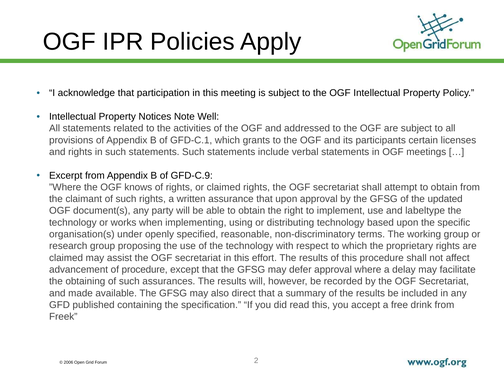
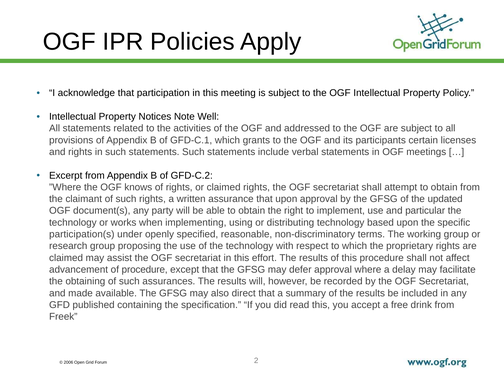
GFD-C.9: GFD-C.9 -> GFD-C.2 (192, 175)
labeltype: labeltype -> particular (425, 211)
organisation(s: organisation(s -> participation(s (82, 234)
